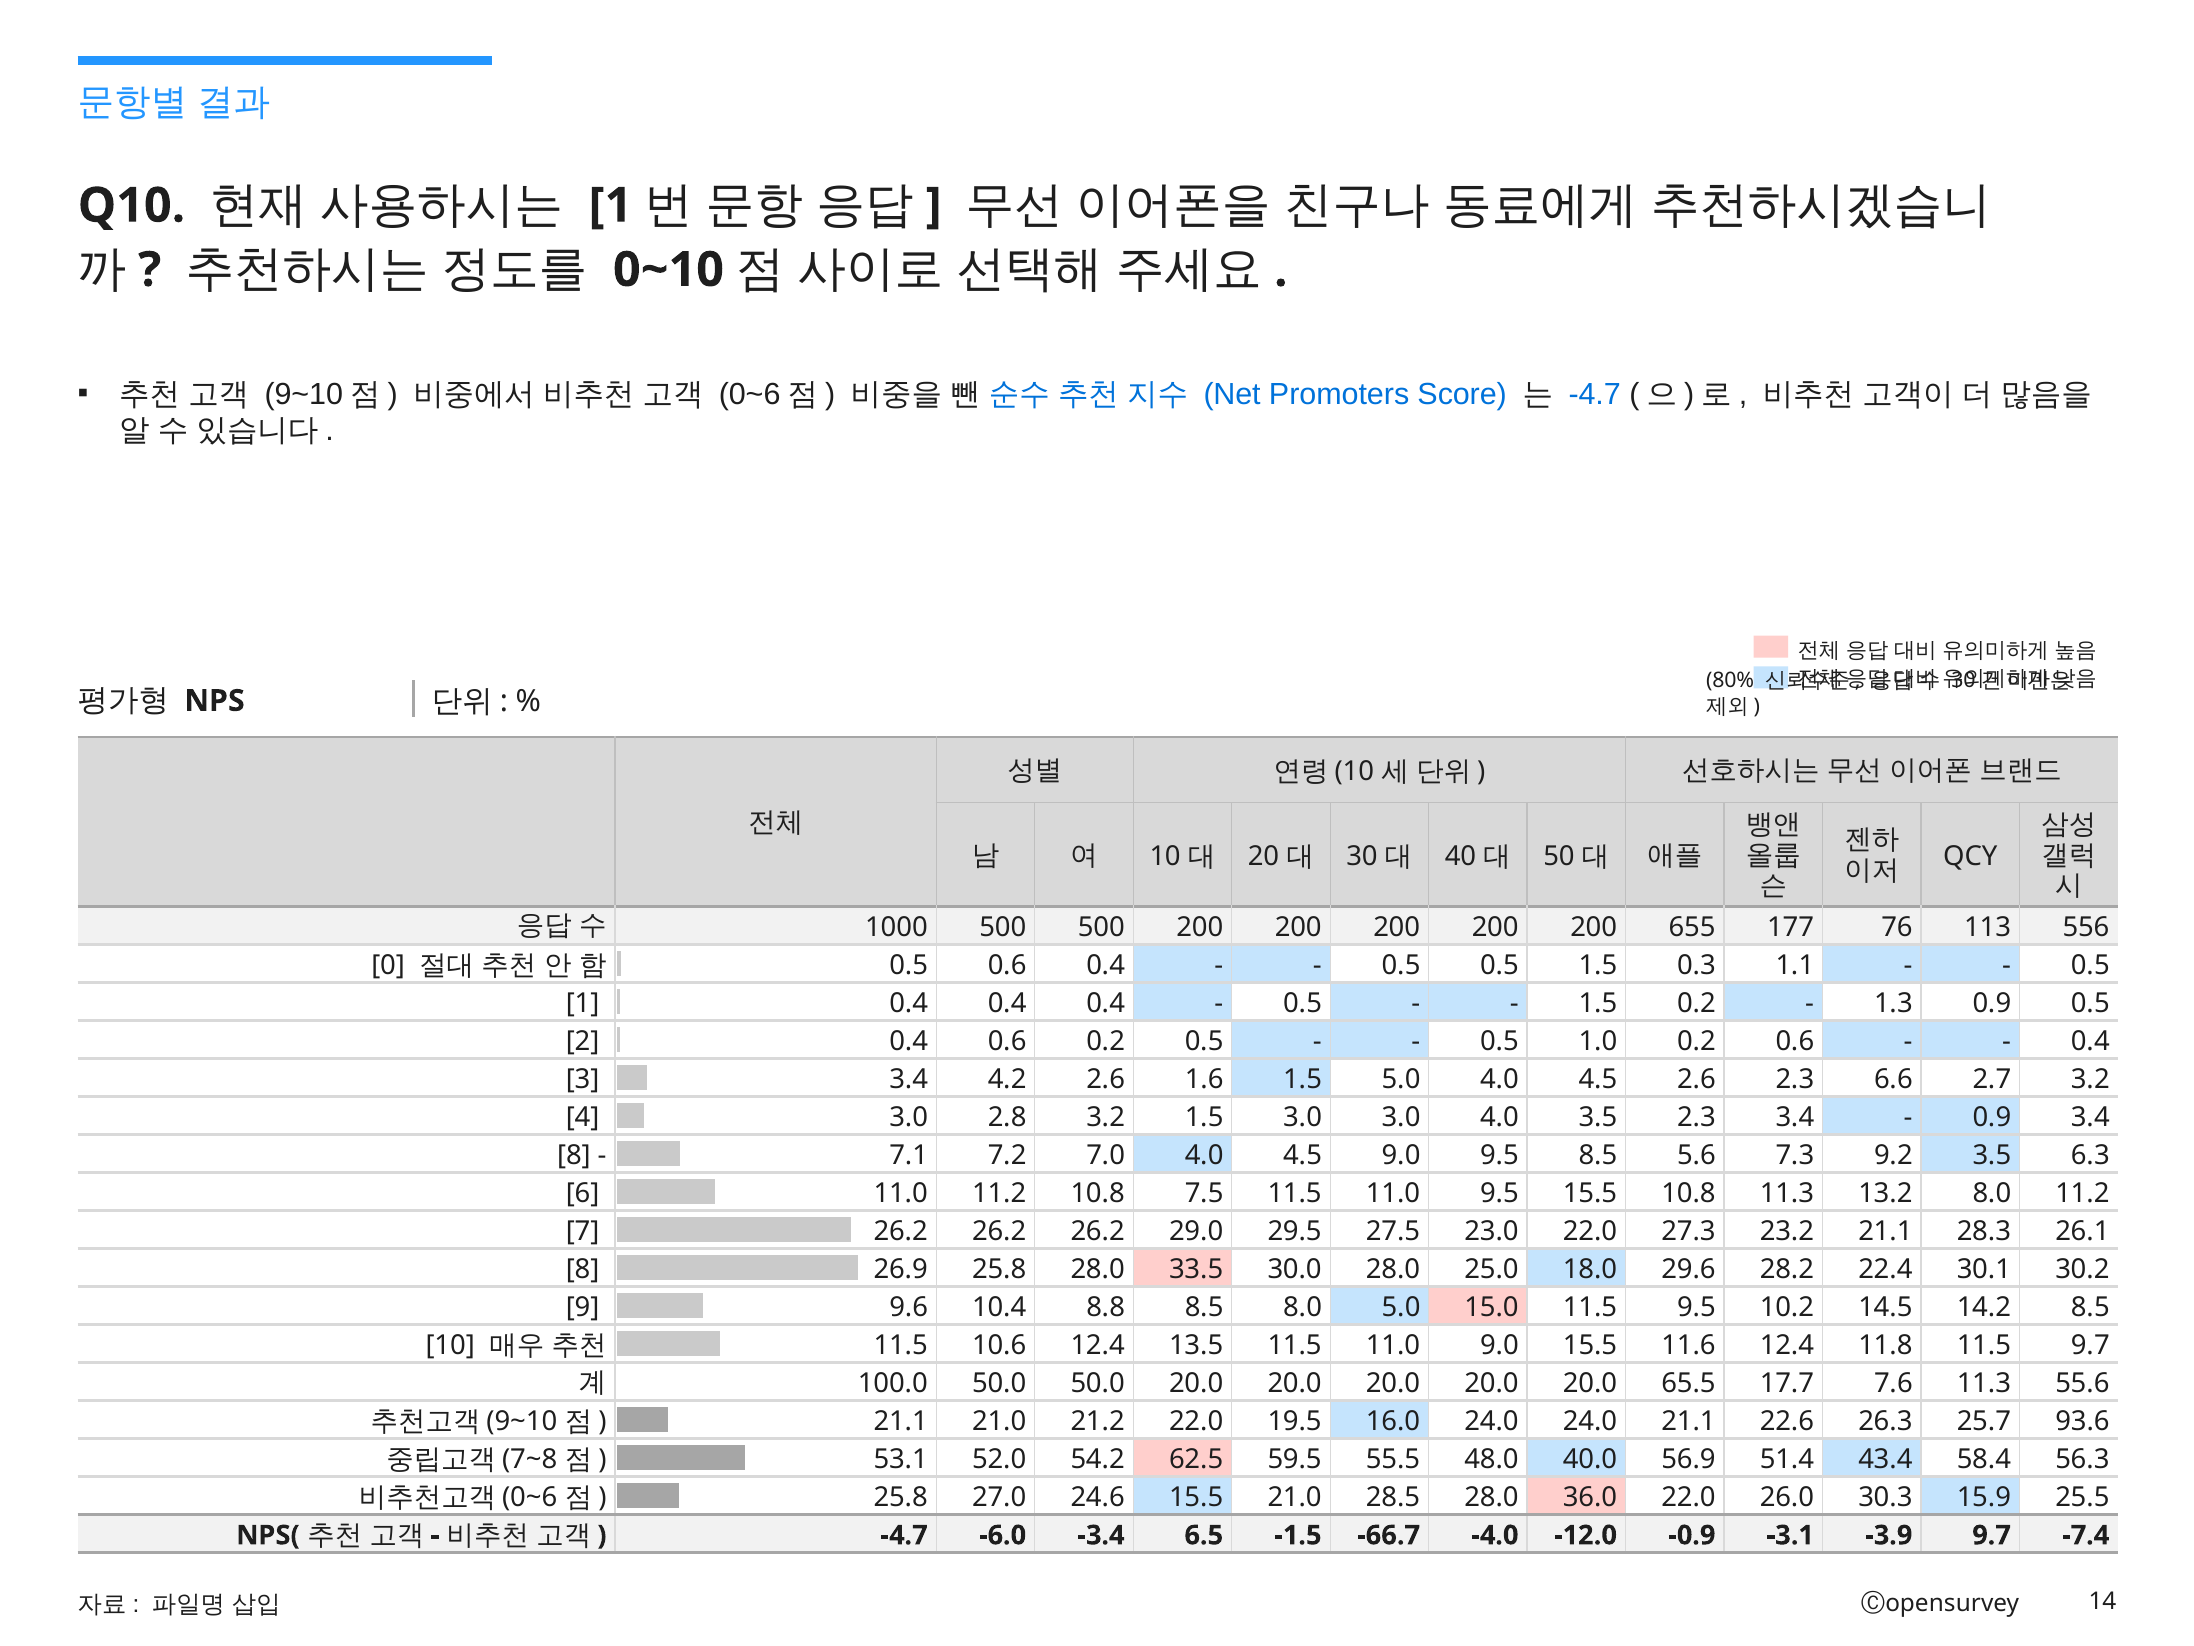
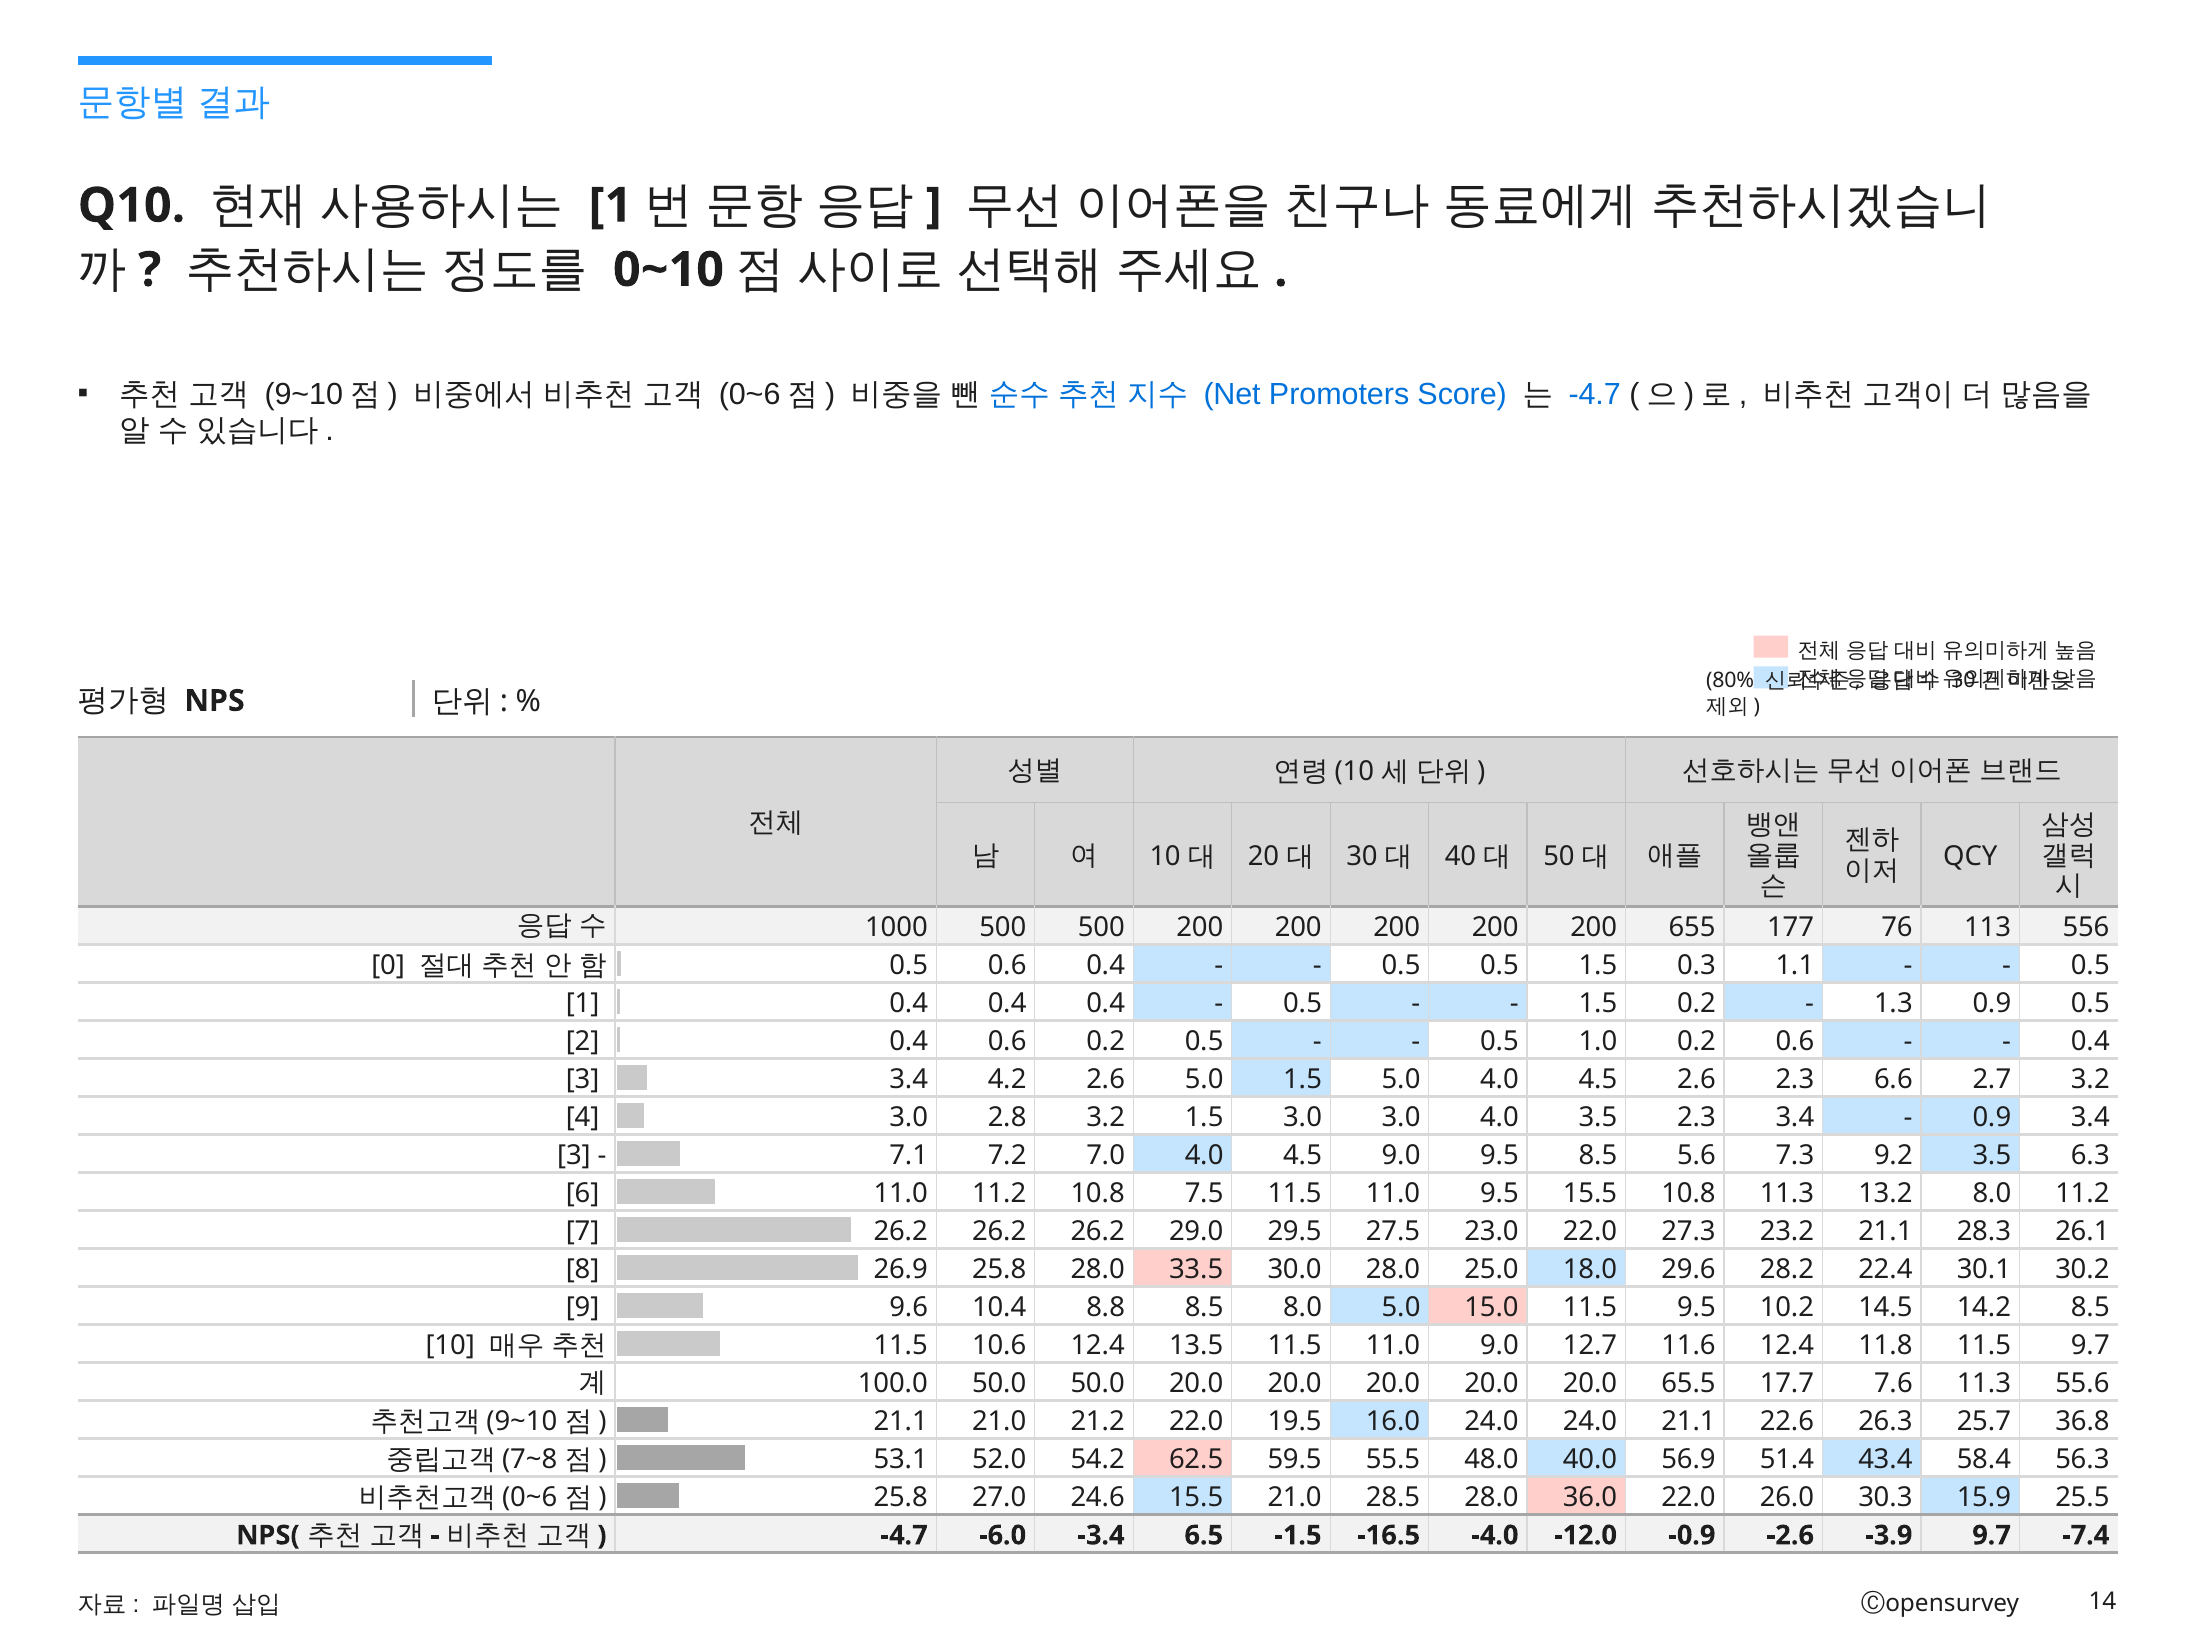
2.6 1.6: 1.6 -> 5.0 (1204, 1079)
8: 8 -> 3 (574, 1155)
9.0 15.5: 15.5 -> 12.7 (1590, 1345)
93.6: 93.6 -> 36.8 (2082, 1421)
-66.7: -66.7 -> -16.5 (1389, 1535)
-3.1: -3.1 -> -2.6 (1790, 1535)
